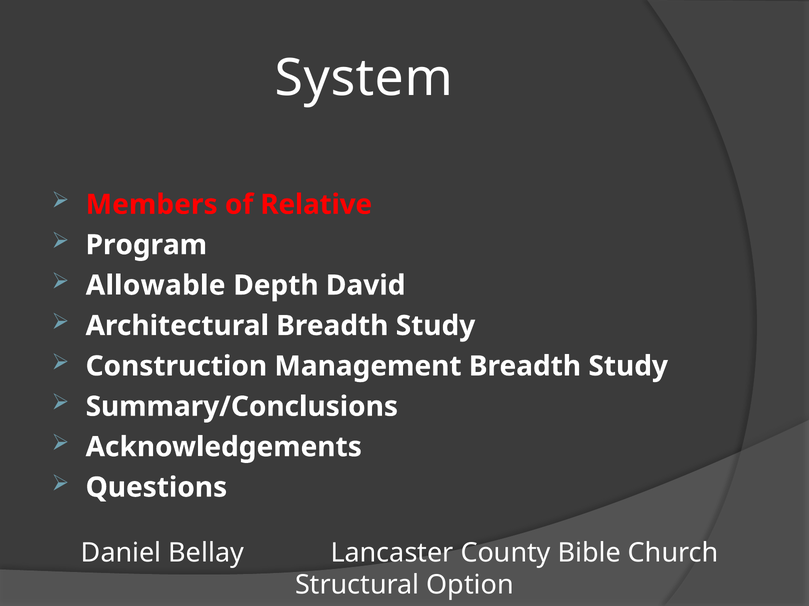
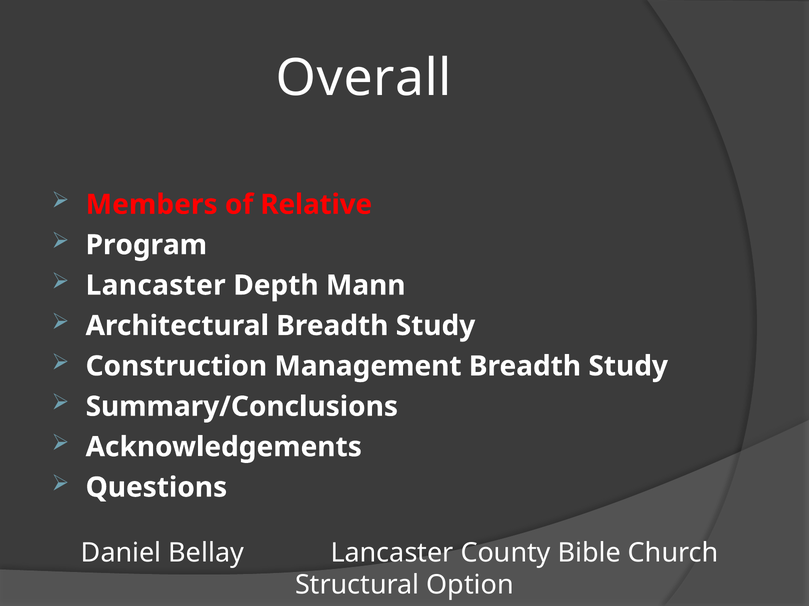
System: System -> Overall (364, 78)
Allowable: Allowable -> Lancaster (156, 286)
David: David -> Mann (366, 286)
